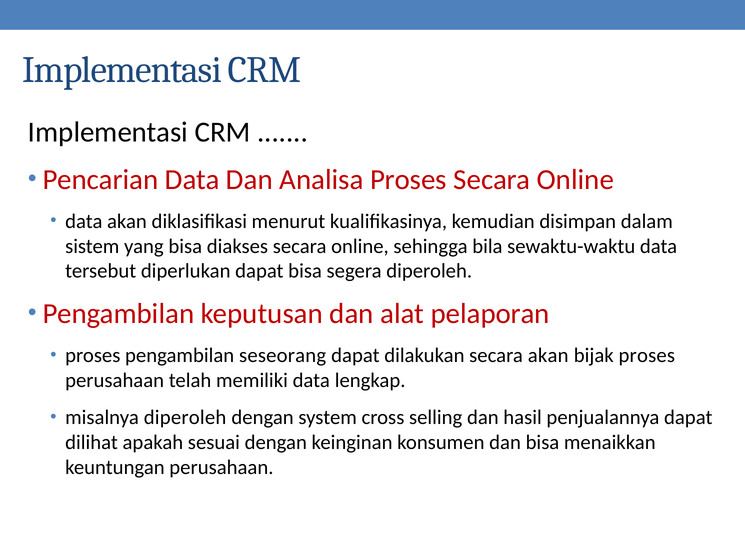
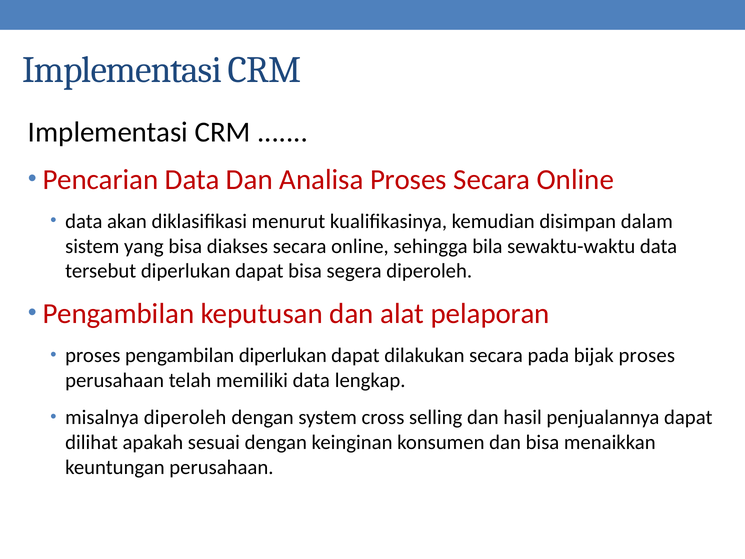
pengambilan seseorang: seseorang -> diperlukan (283, 355)
secara akan: akan -> pada (548, 355)
